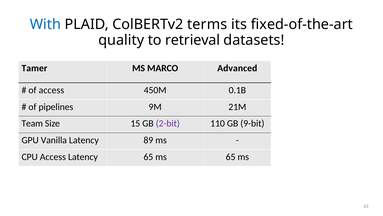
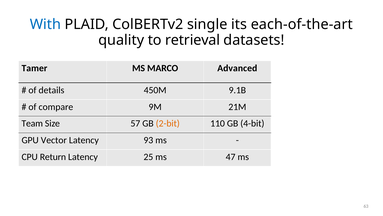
terms: terms -> single (207, 24)
fixed-of-the-art: fixed-of-the-art -> each-of-the-art (302, 24)
of access: access -> details (51, 90)
0.1B: 0.1B -> 9.1B (237, 90)
pipelines: pipelines -> compare (56, 107)
15: 15 -> 57 (135, 123)
2-bit colour: purple -> orange (168, 123)
9-bit: 9-bit -> 4-bit (252, 123)
Vanilla: Vanilla -> Vector (54, 140)
89: 89 -> 93 (148, 140)
CPU Access: Access -> Return (53, 157)
Latency 65: 65 -> 25 (148, 157)
ms 65: 65 -> 47 (231, 157)
